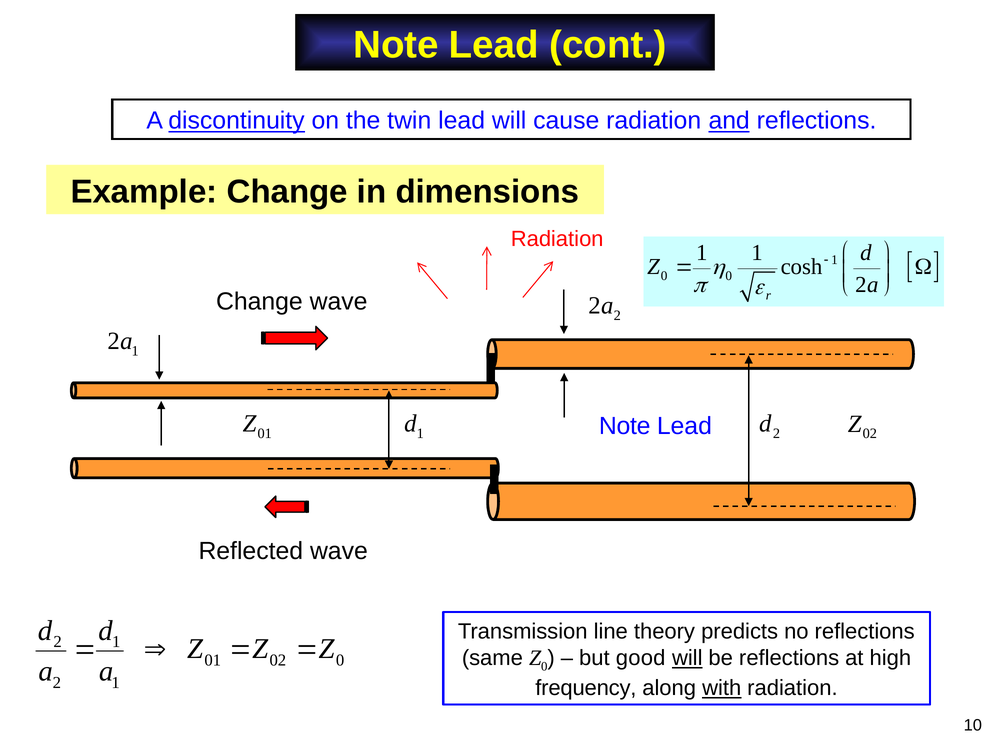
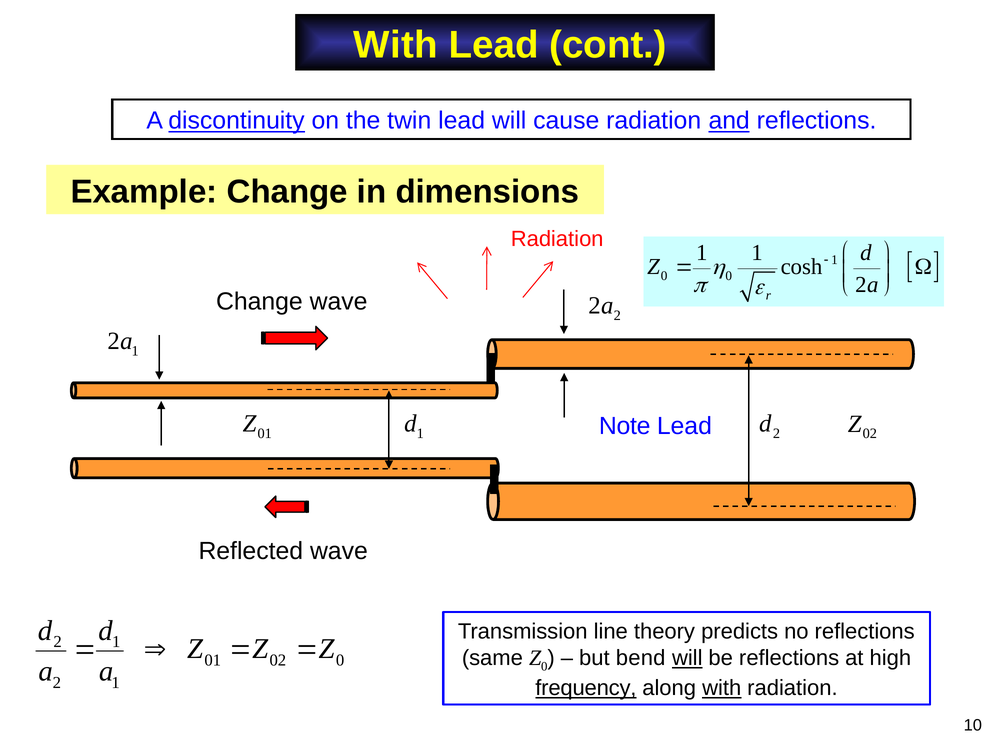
Note: Note -> With (396, 45)
good: good -> bend (641, 658)
frequency underline: none -> present (586, 688)
